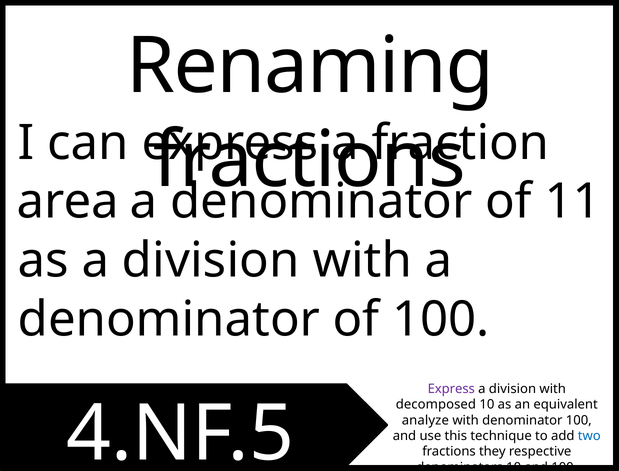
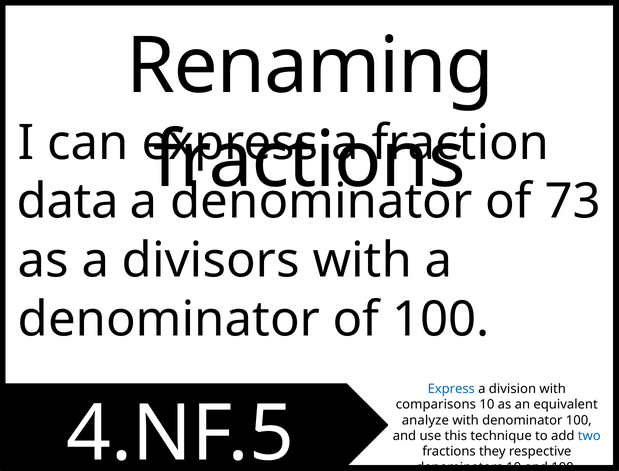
area: area -> data (68, 202)
11: 11 -> 73 (573, 202)
as a division: division -> divisors (211, 261)
Express colour: purple -> blue (451, 389)
decomposed: decomposed -> comparisons (436, 405)
